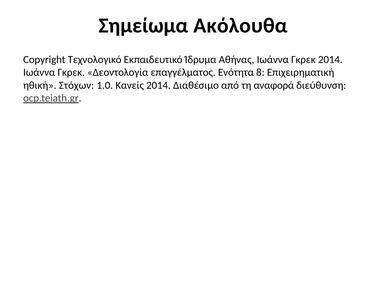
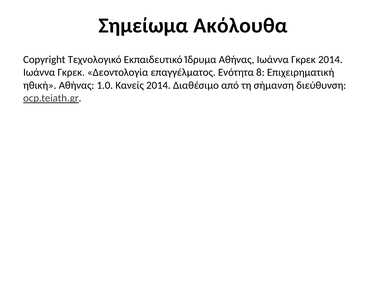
ηθική Στόχων: Στόχων -> Αθήνας (77, 85)
αναφορά: αναφορά -> σήμανση (274, 85)
